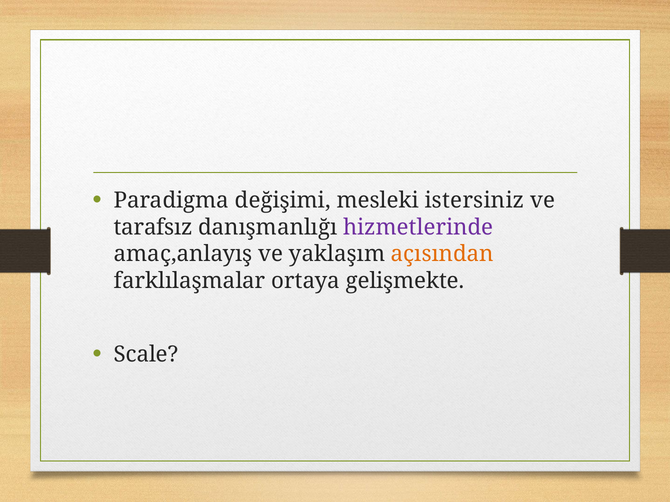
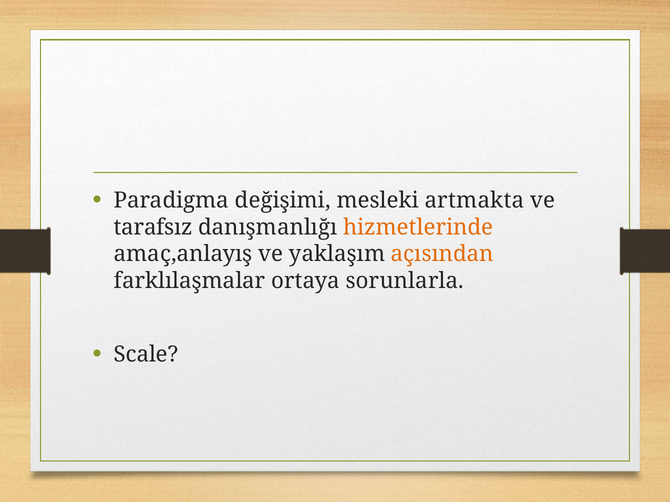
istersiniz: istersiniz -> artmakta (474, 201)
hizmetlerinde colour: purple -> orange (418, 228)
gelişmekte: gelişmekte -> sorunlarla (405, 281)
